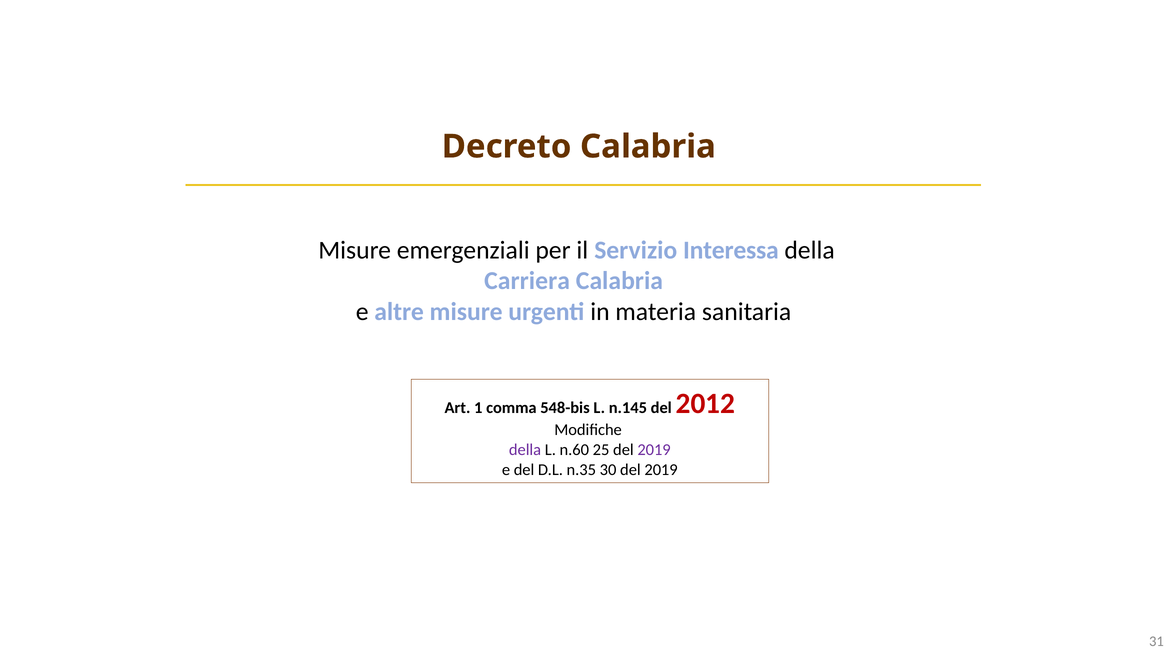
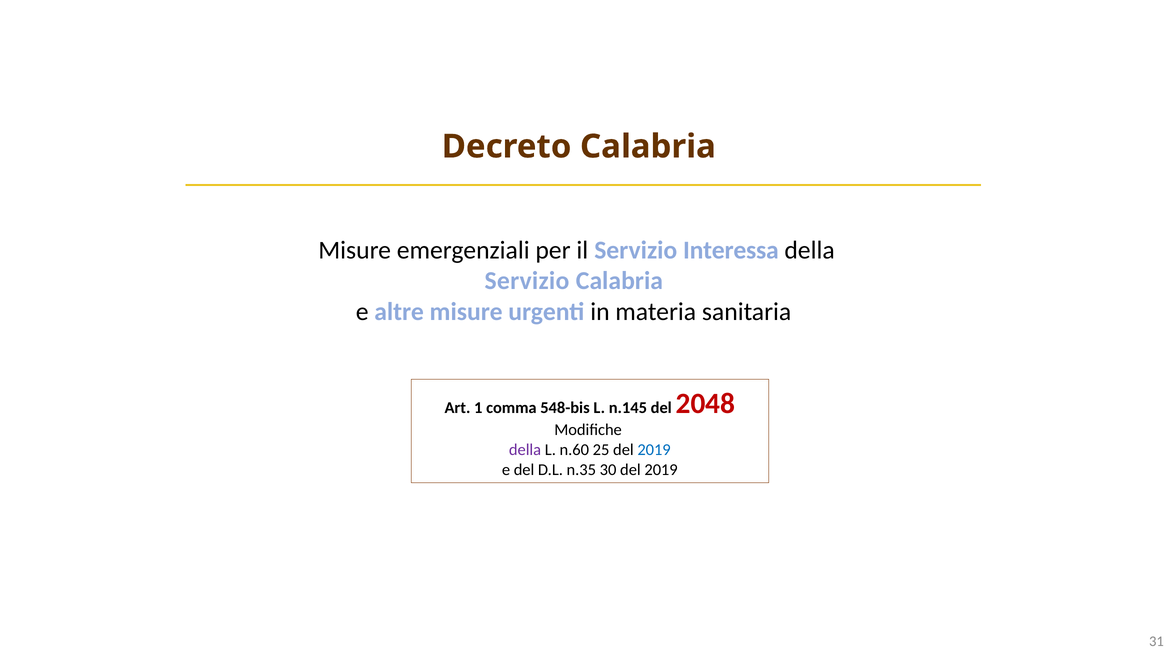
Carriera: Carriera -> Servizio (527, 281)
2012: 2012 -> 2048 (705, 403)
2019 colour: purple -> blue (654, 449)
